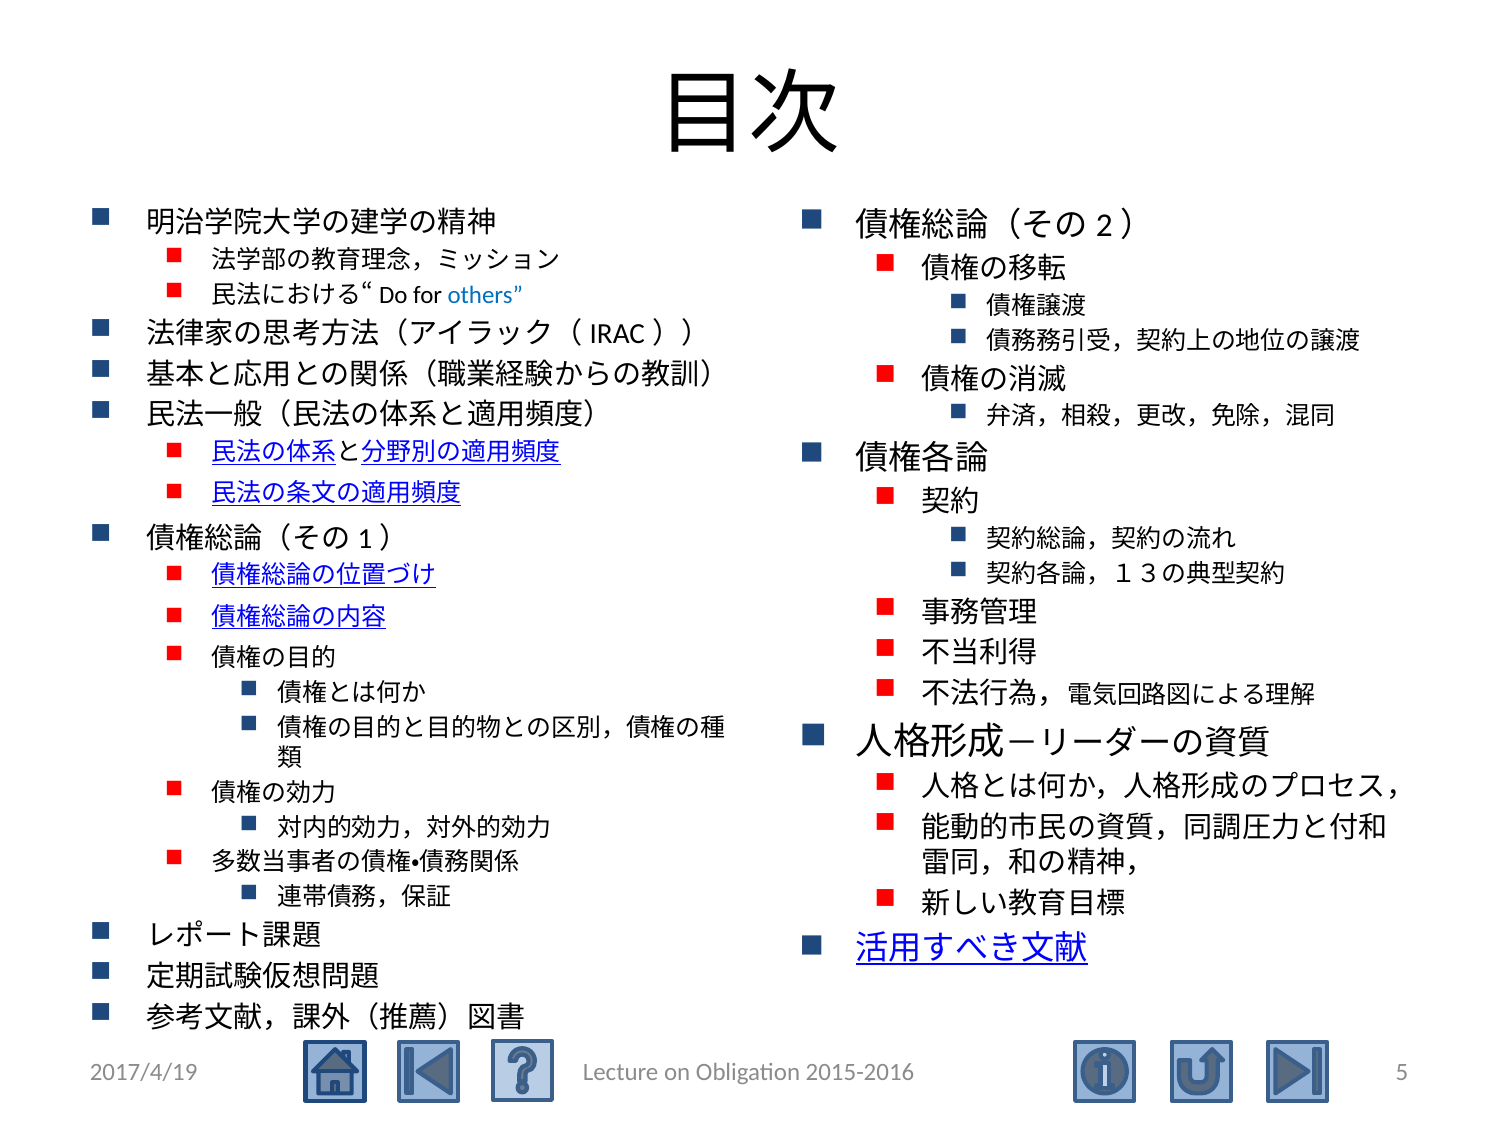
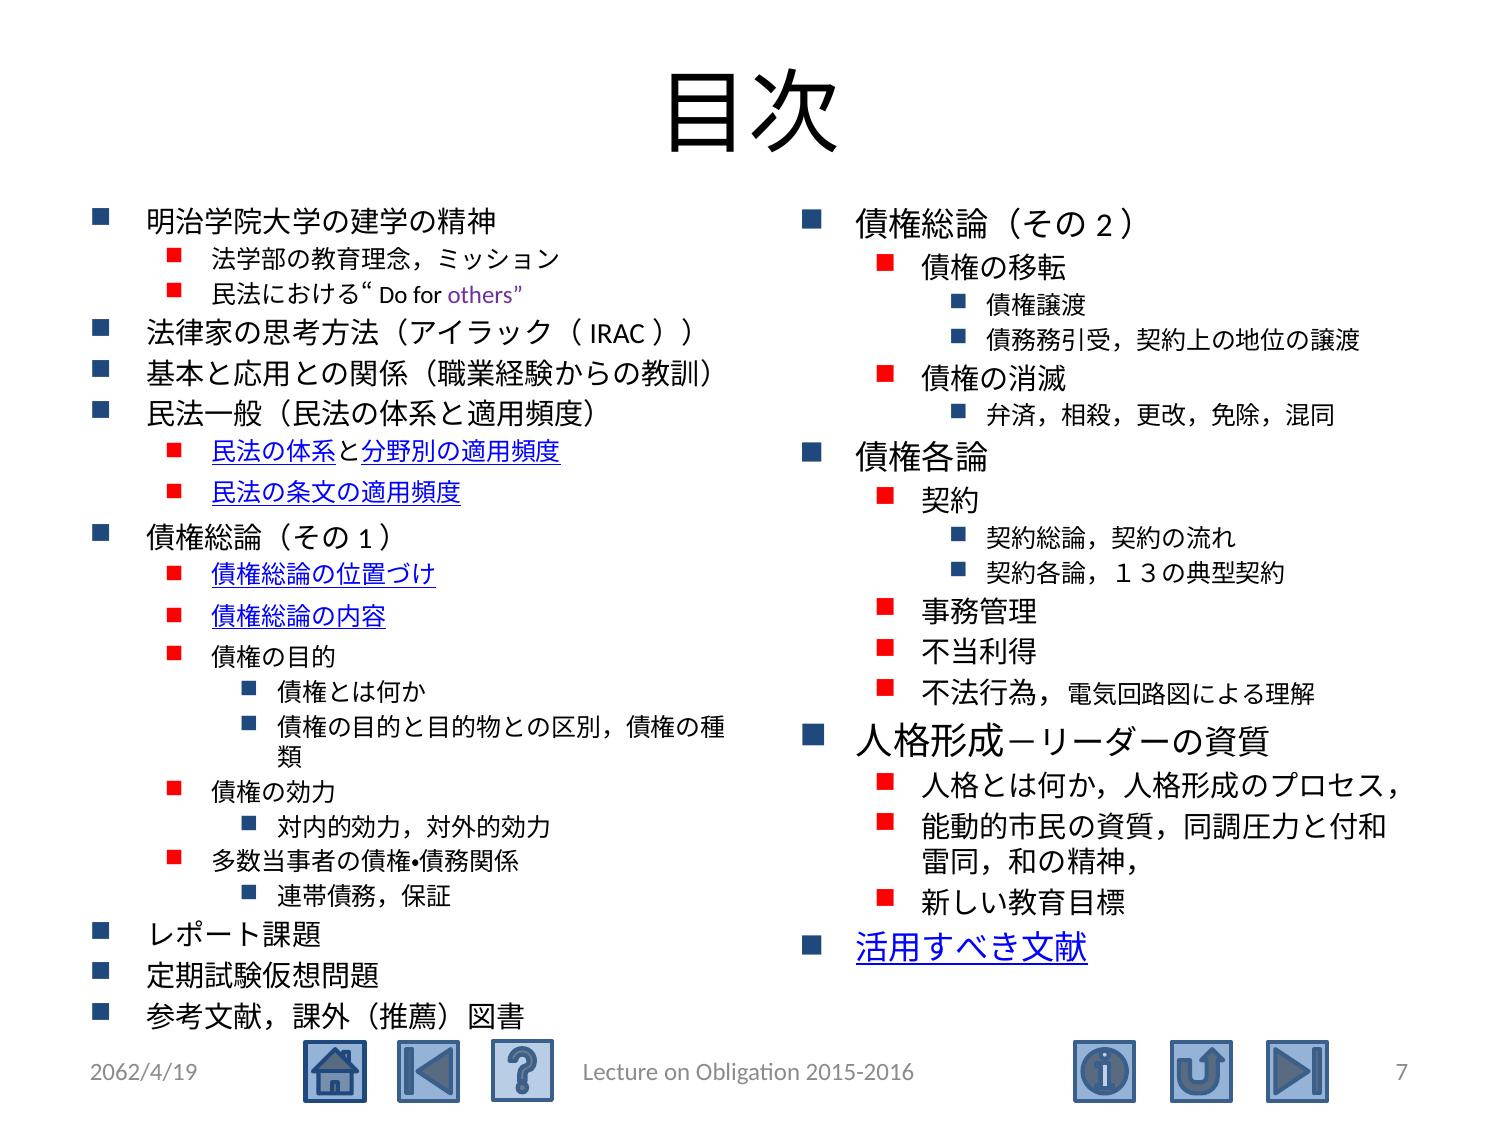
others colour: blue -> purple (485, 295)
2017/4/19: 2017/4/19 -> 2062/4/19 (144, 1073)
5: 5 -> 7 (1402, 1073)
